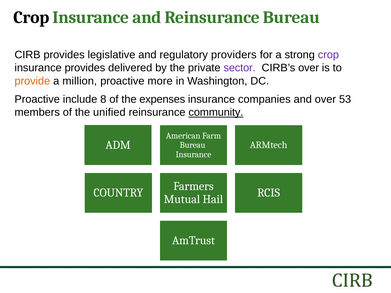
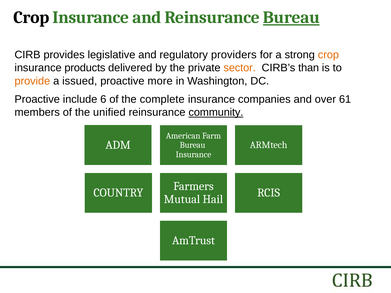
Bureau underline: none -> present (291, 17)
crop colour: purple -> orange (328, 55)
insurance provides: provides -> products (85, 68)
sector colour: purple -> orange (240, 68)
CIRB’s over: over -> than (309, 68)
million: million -> issued (80, 81)
8: 8 -> 6 (103, 99)
expenses: expenses -> complete (162, 99)
53: 53 -> 61 (345, 99)
